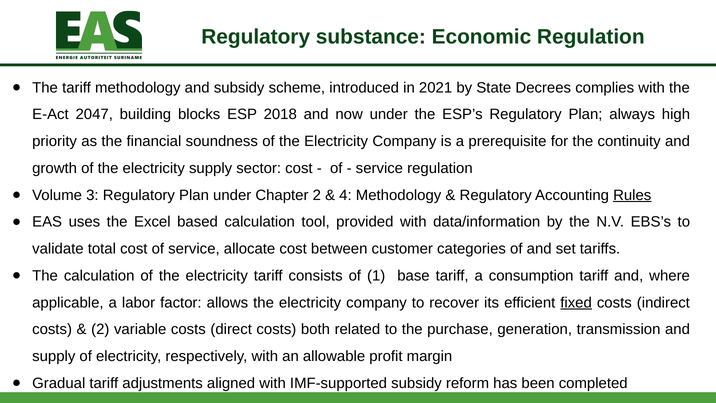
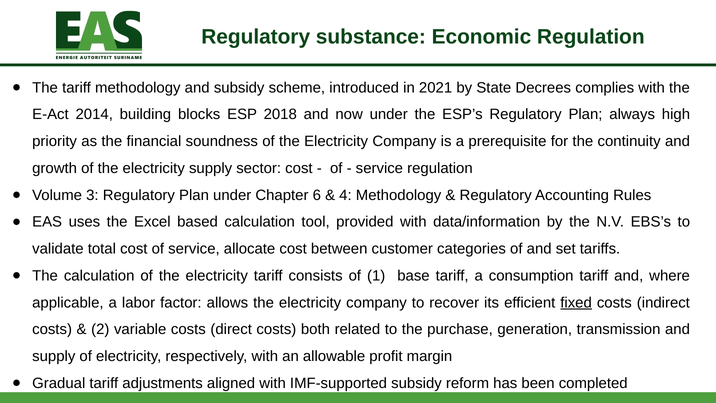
2047: 2047 -> 2014 (94, 114)
Chapter 2: 2 -> 6 (317, 195)
Rules underline: present -> none (632, 195)
